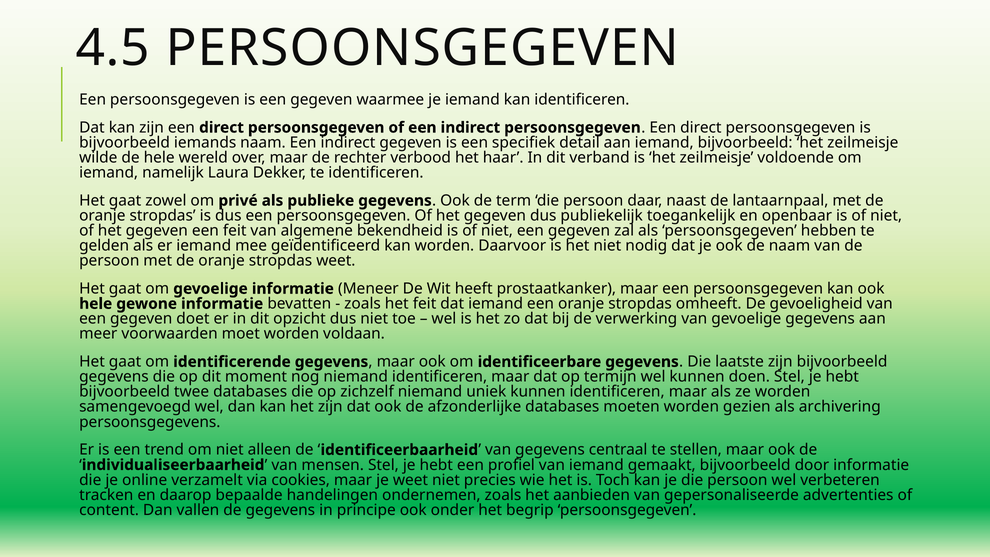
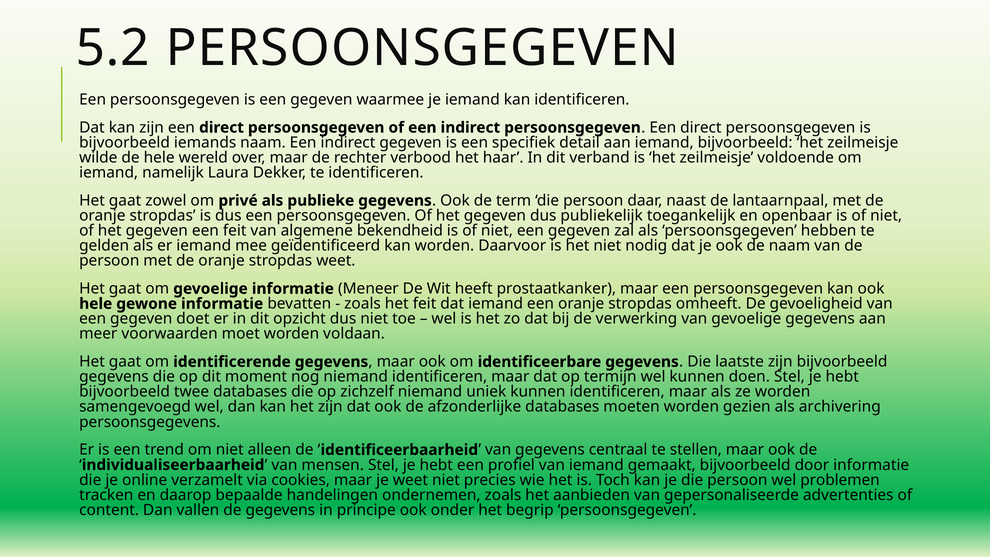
4.5: 4.5 -> 5.2 (113, 48)
verbeteren: verbeteren -> problemen (840, 480)
